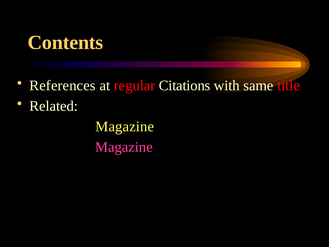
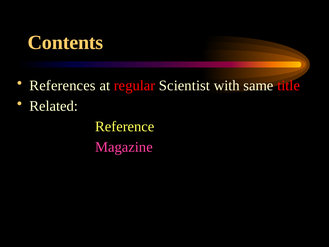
Citations: Citations -> Scientist (184, 85)
Magazine: Magazine -> Reference (125, 126)
